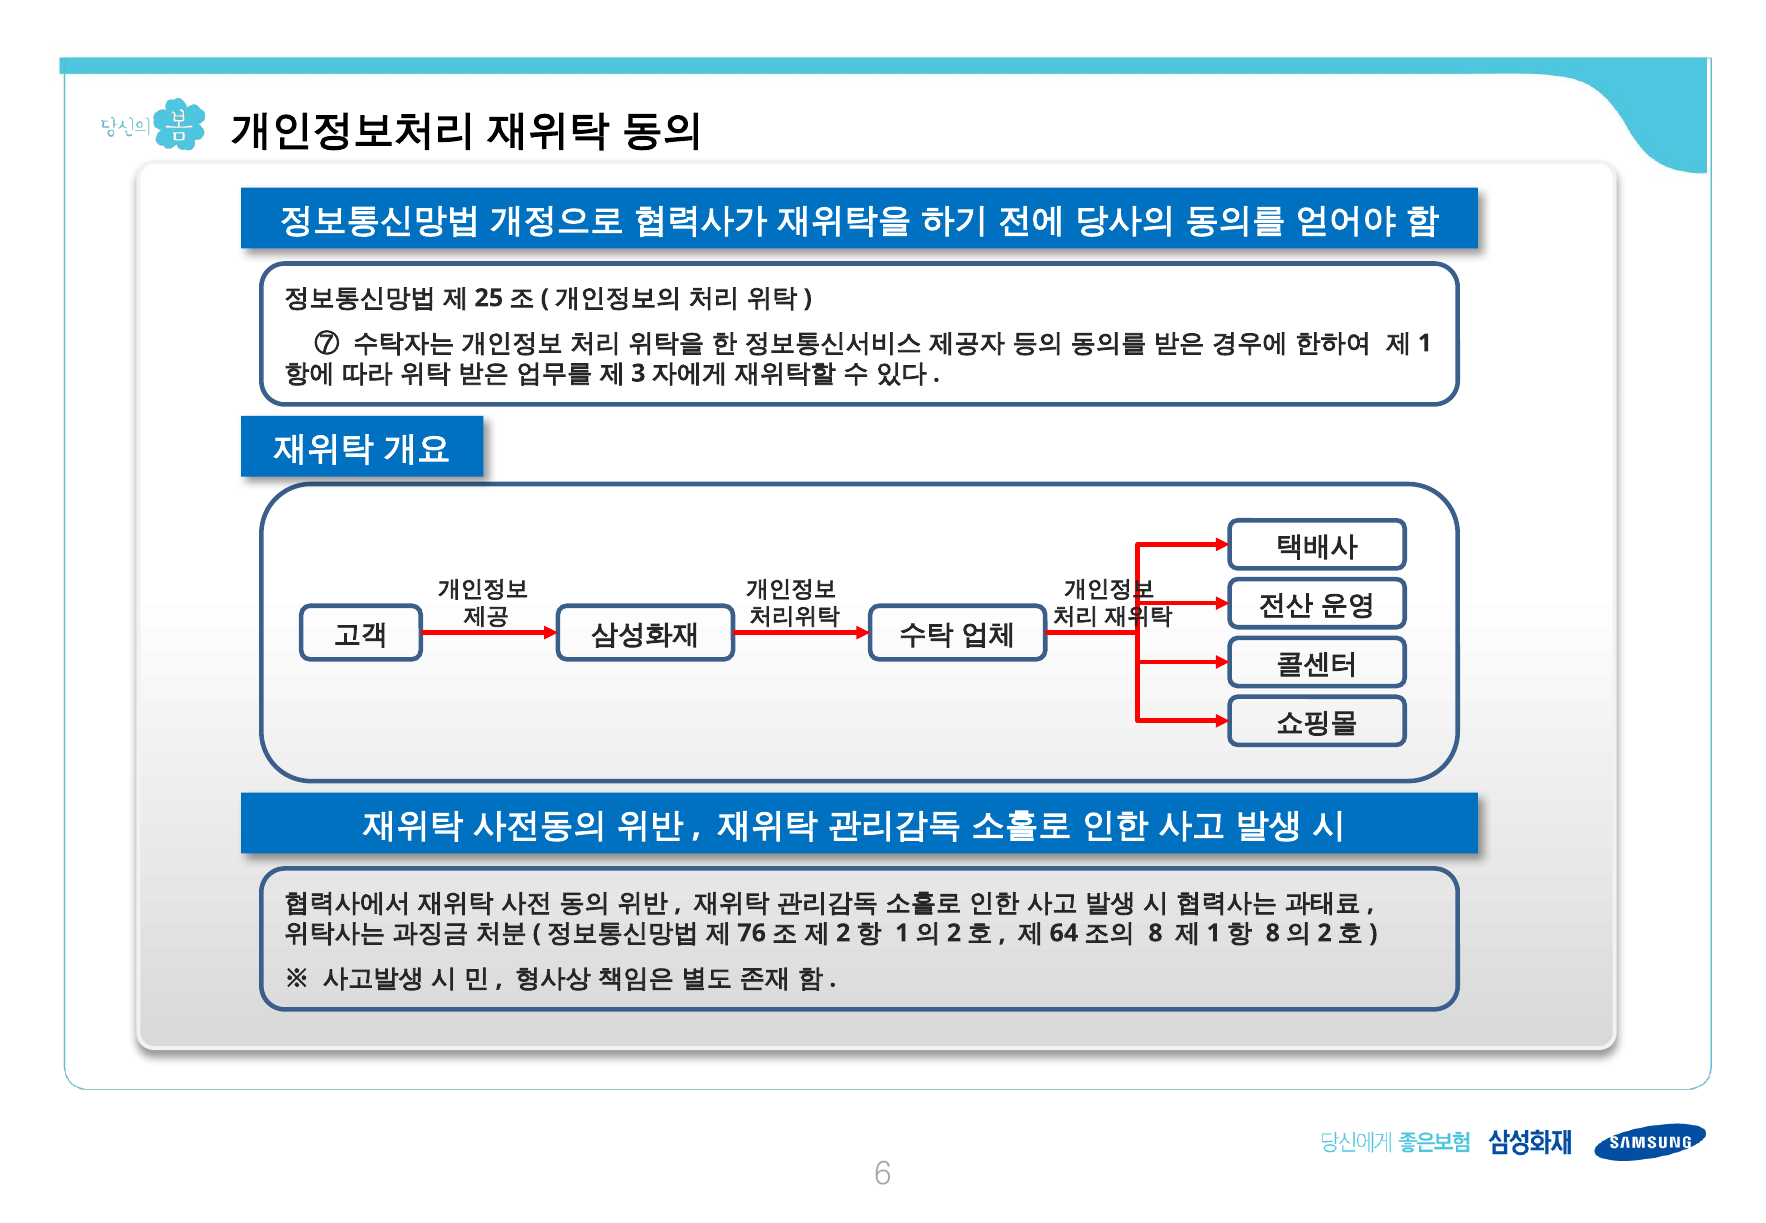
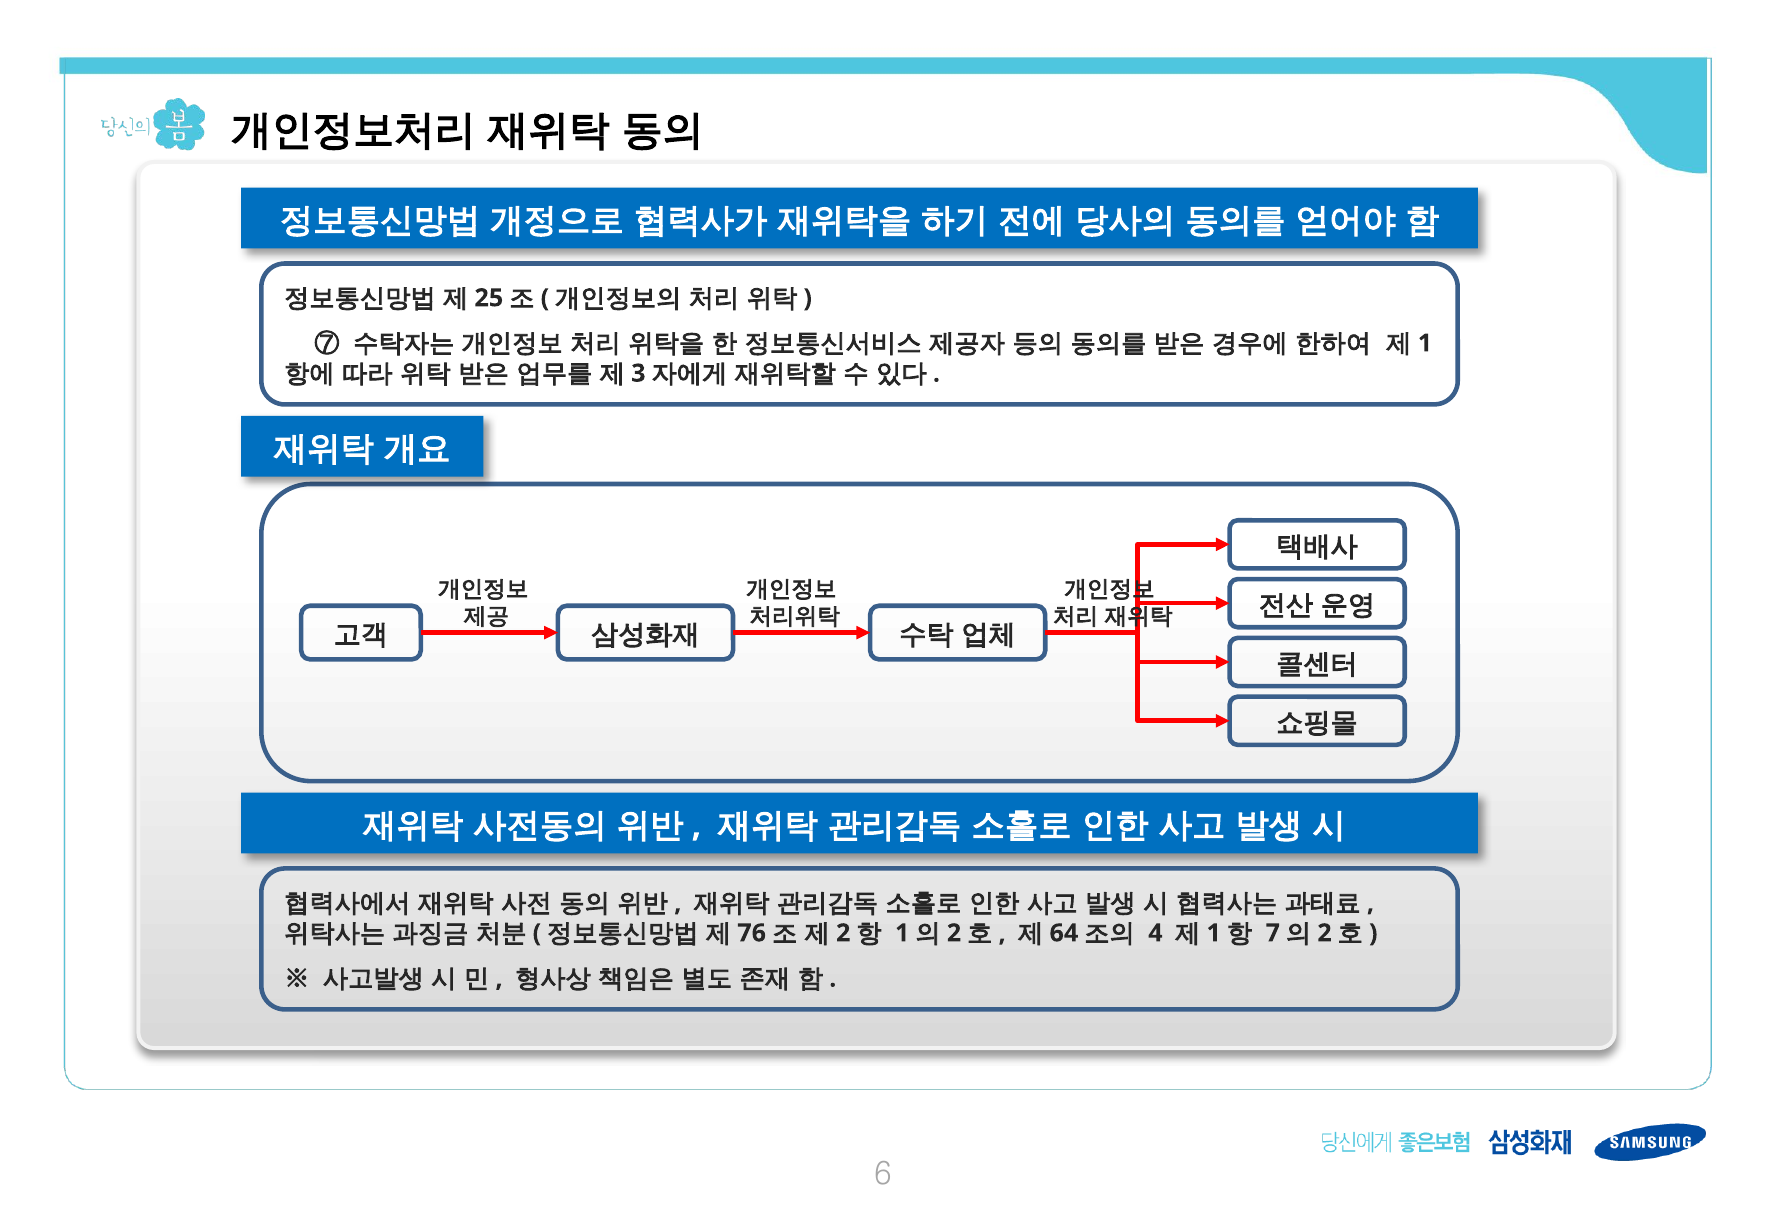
8: 8 -> 4 (1155, 933)
8: 8 -> 7 (1273, 933)
